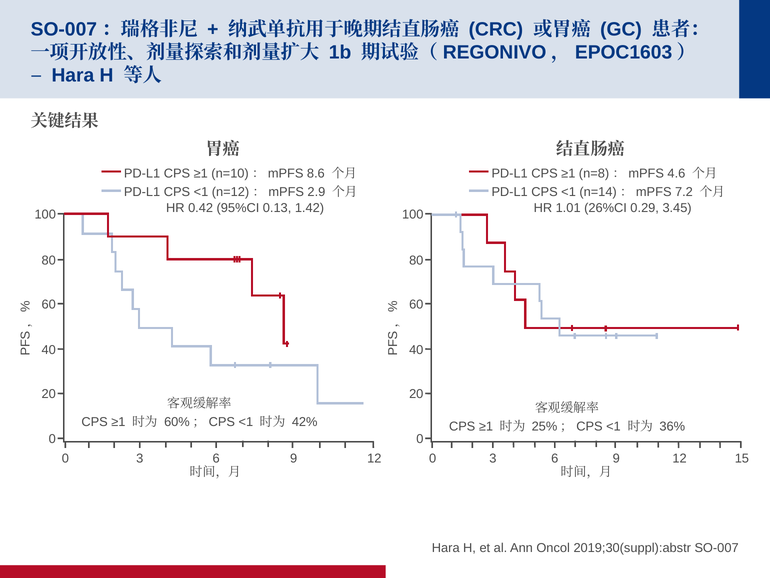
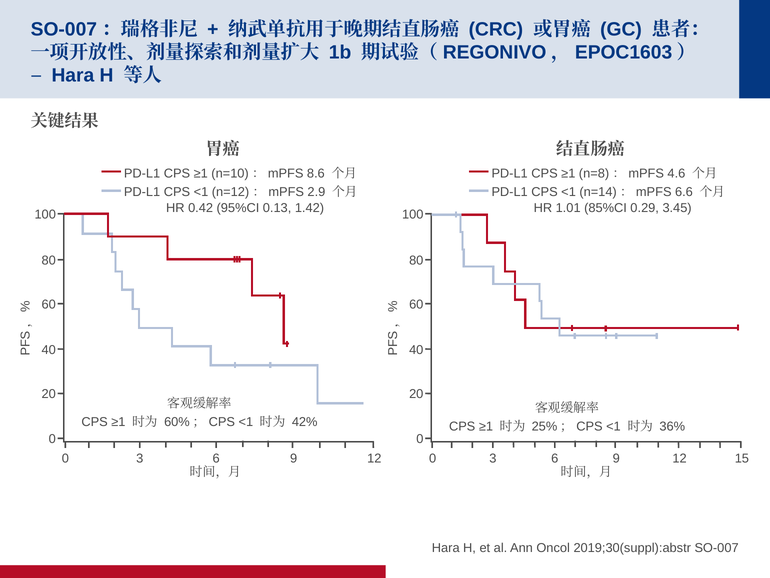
7.2: 7.2 -> 6.6 (684, 192)
26%CI: 26%CI -> 85%CI (606, 208)
